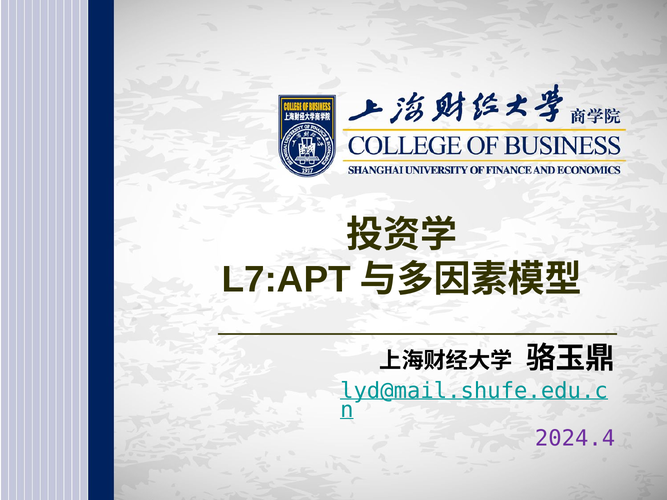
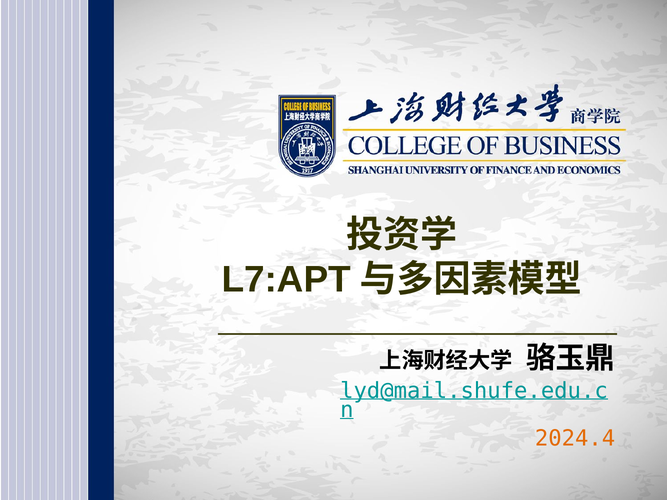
2024.4 colour: purple -> orange (575, 439)
